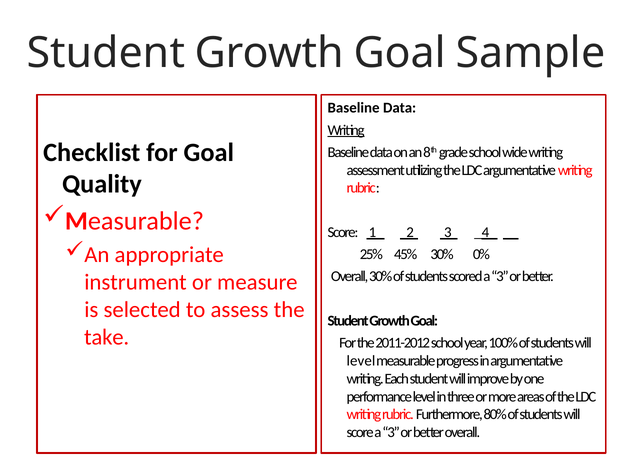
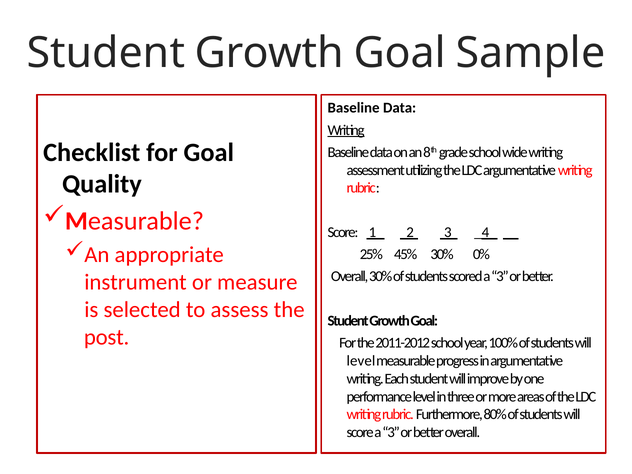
take: take -> post (107, 337)
